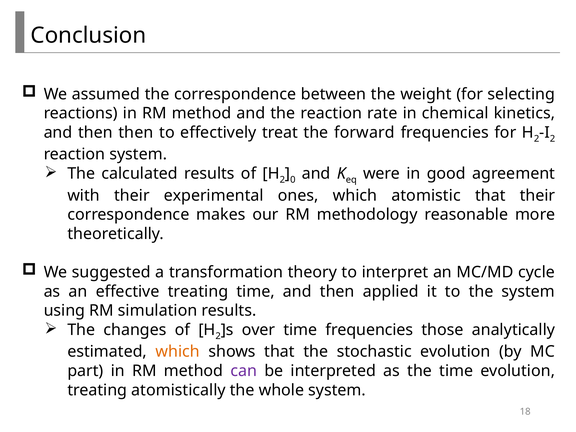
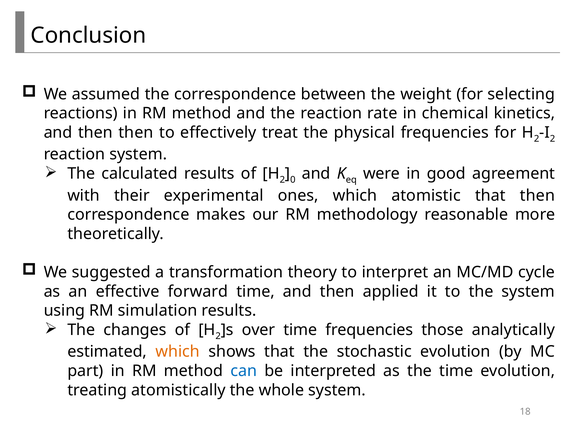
forward: forward -> physical (364, 133)
that their: their -> then (537, 195)
effective treating: treating -> forward (198, 291)
can colour: purple -> blue (244, 371)
